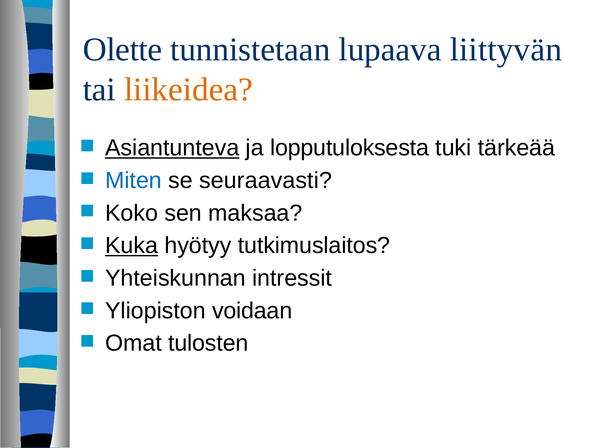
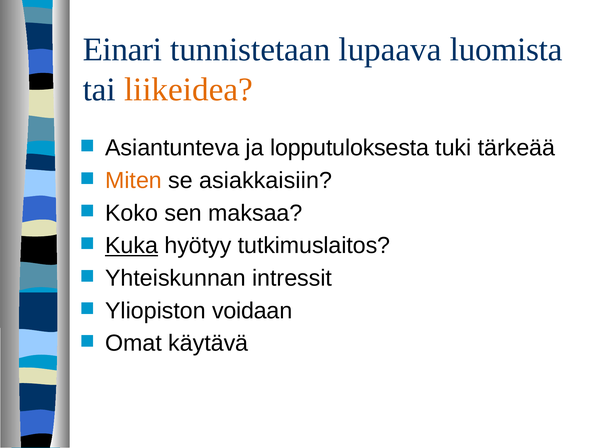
Olette: Olette -> Einari (122, 50)
liittyvän: liittyvän -> luomista (506, 50)
Asiantunteva underline: present -> none (172, 148)
Miten colour: blue -> orange (134, 181)
seuraavasti: seuraavasti -> asiakkaisiin (266, 181)
tulosten: tulosten -> käytävä (208, 344)
